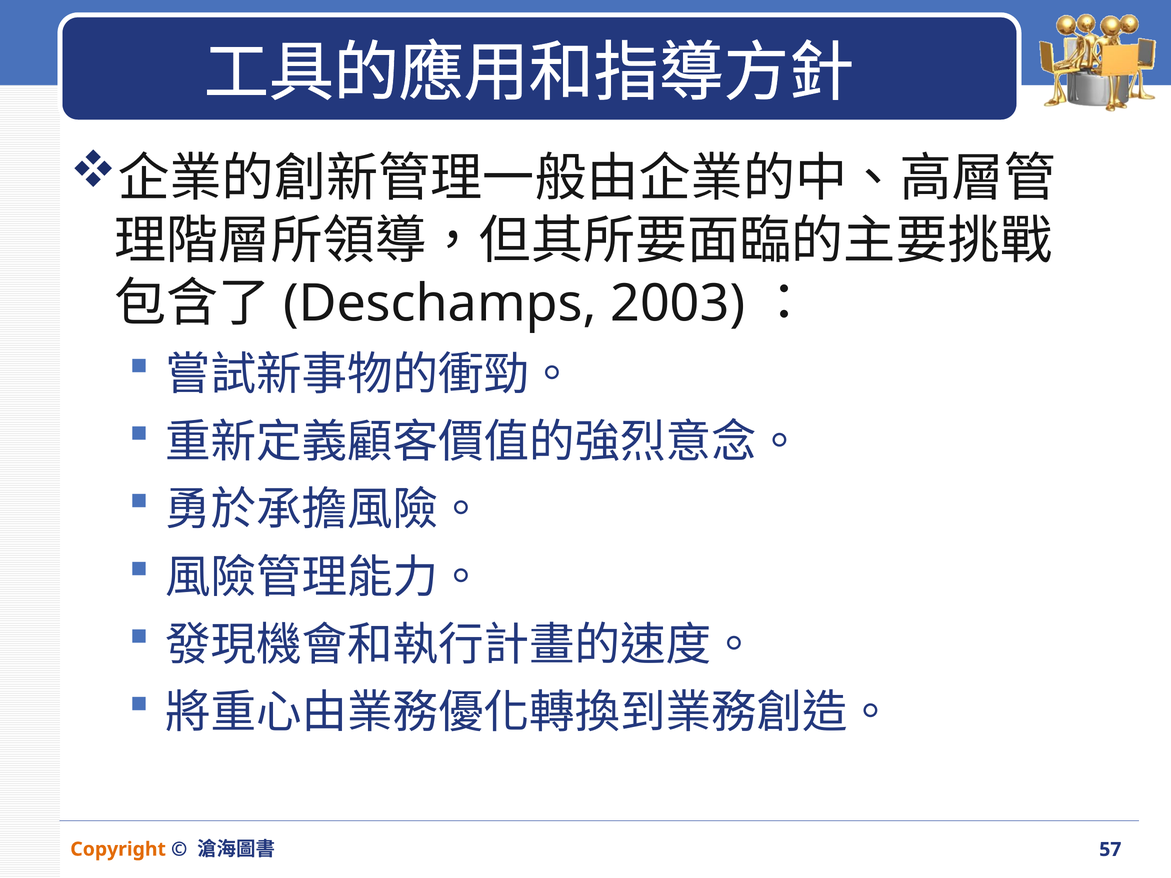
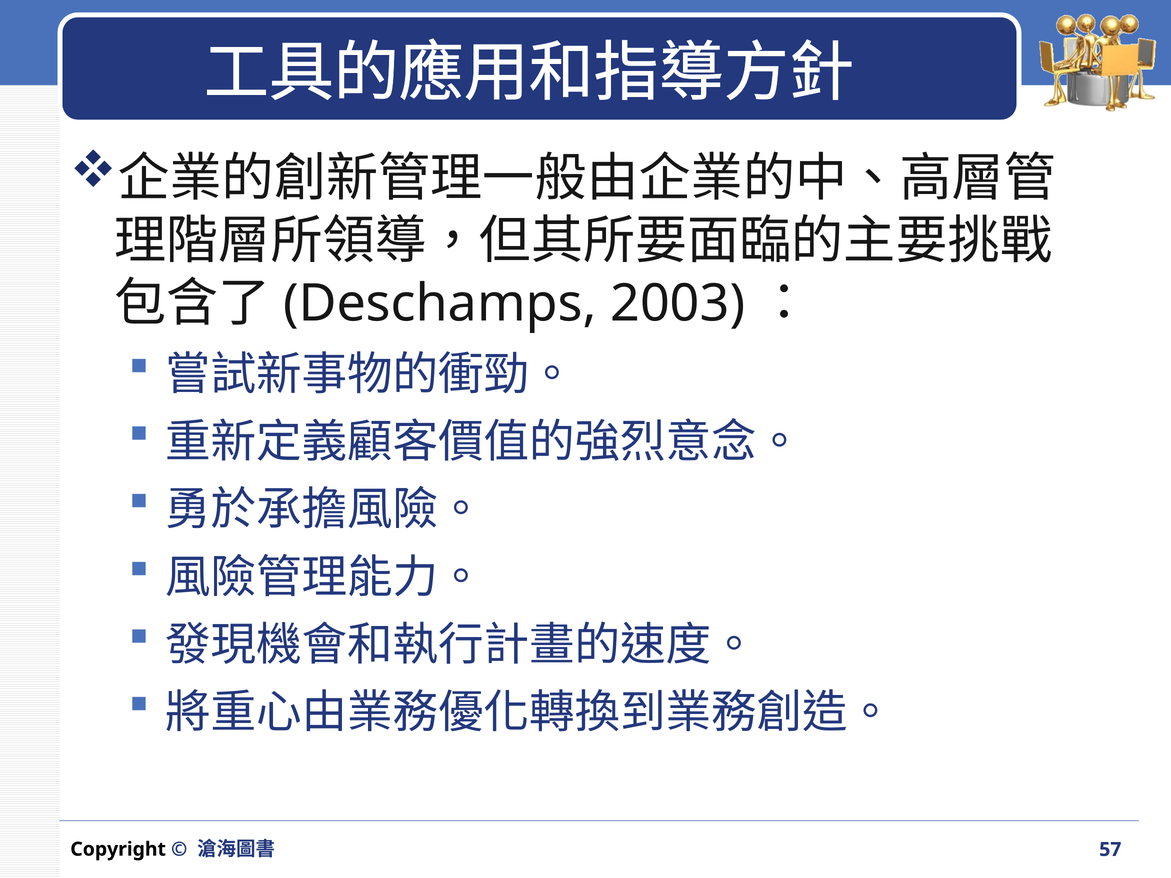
Copyright colour: orange -> black (118, 850)
